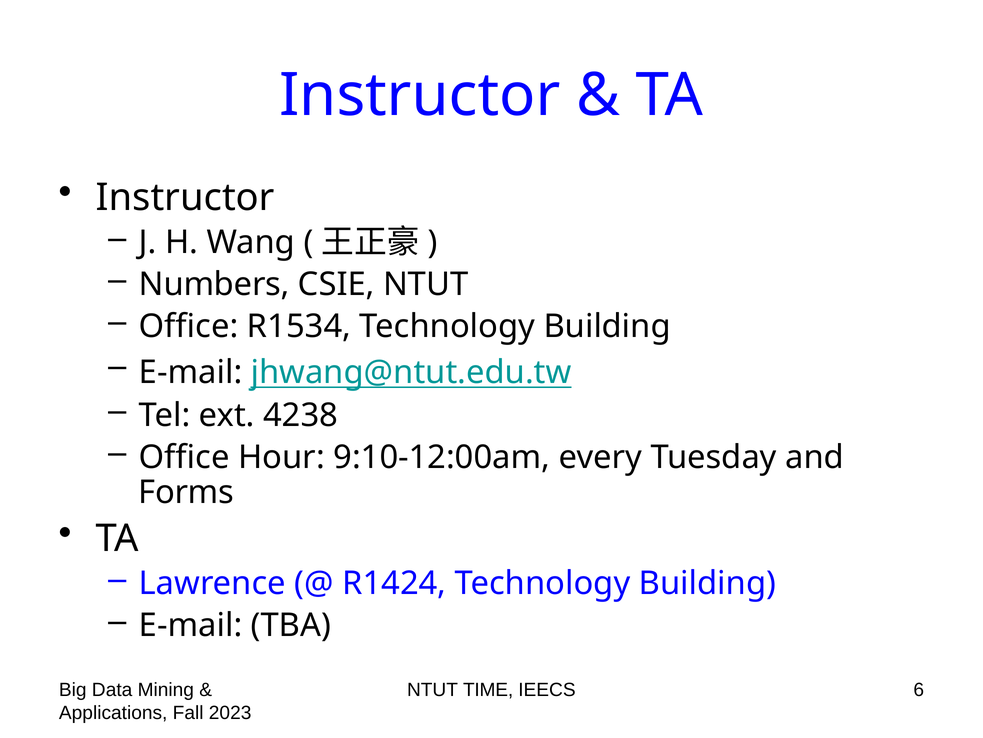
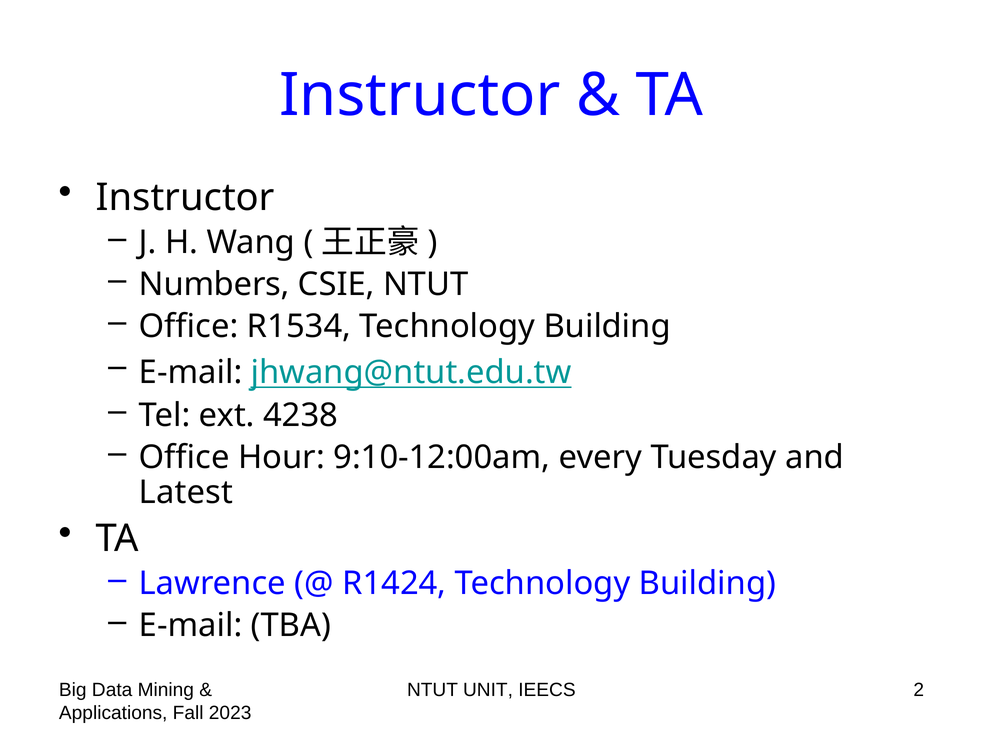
Forms: Forms -> Latest (186, 492)
TIME: TIME -> UNIT (488, 689)
6: 6 -> 2 (919, 689)
